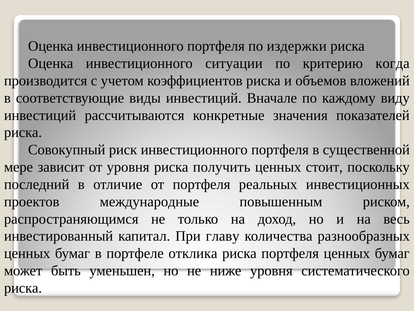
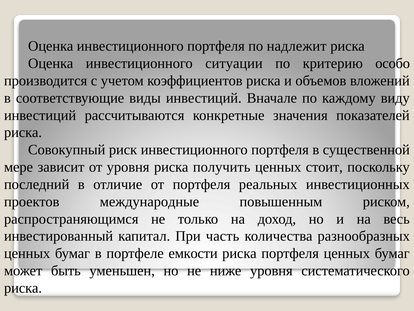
издержки: издержки -> надлежит (297, 46)
когда: когда -> особо (393, 63)
главу: главу -> часть (223, 236)
отклика: отклика -> емкости (193, 253)
